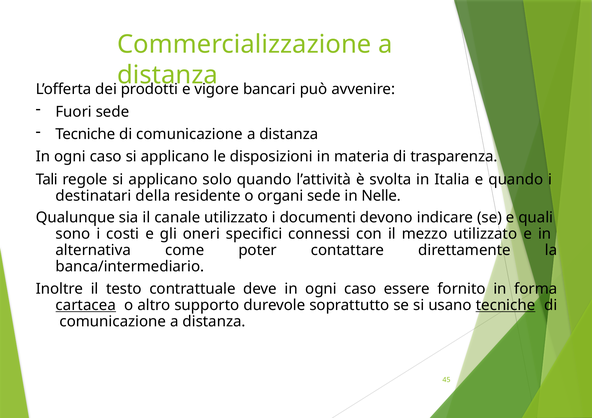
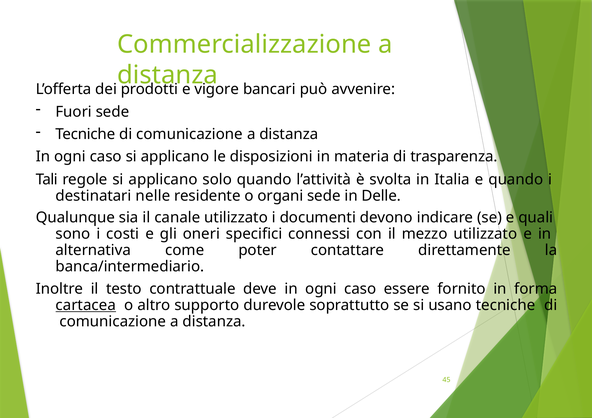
della: della -> nelle (153, 196)
Nelle: Nelle -> Delle (381, 196)
tecniche underline: present -> none (506, 305)
